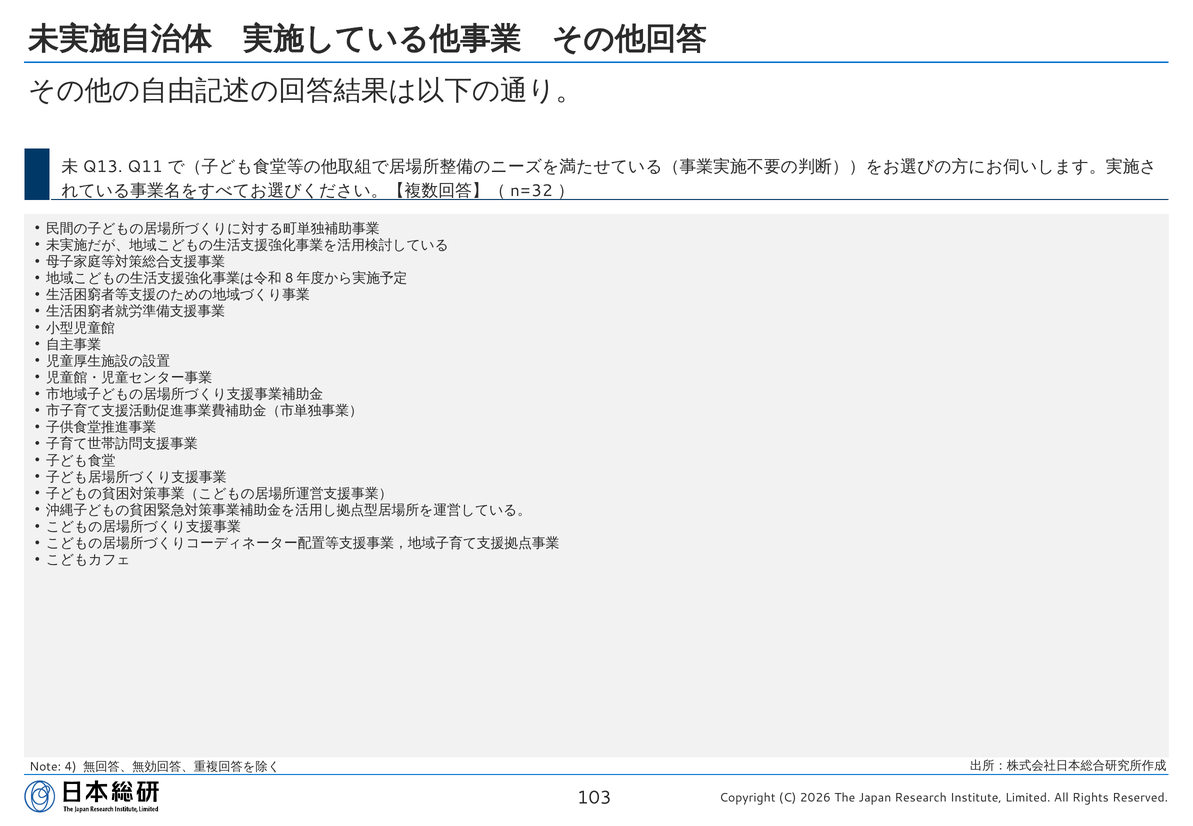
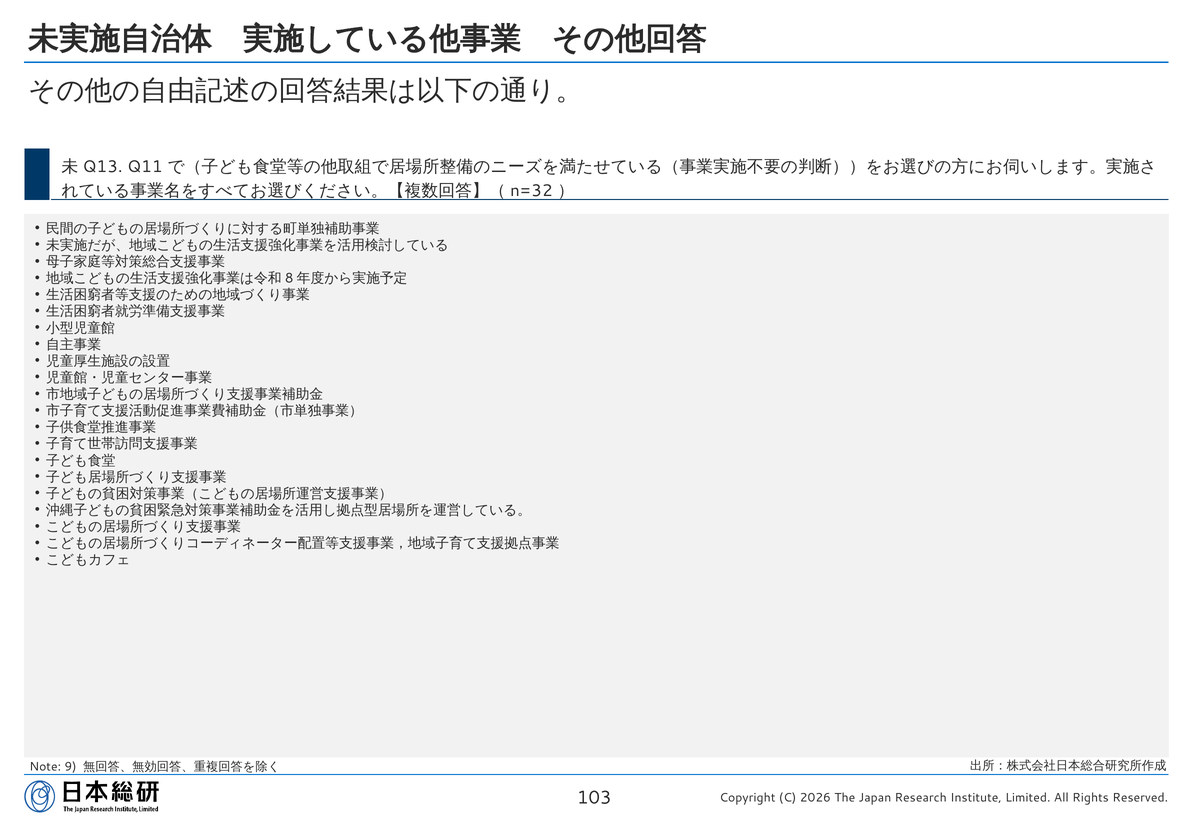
4: 4 -> 9 (71, 766)
